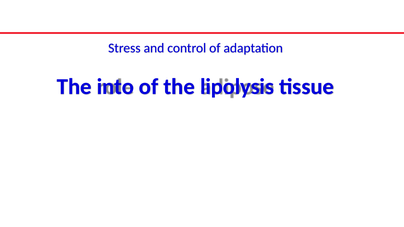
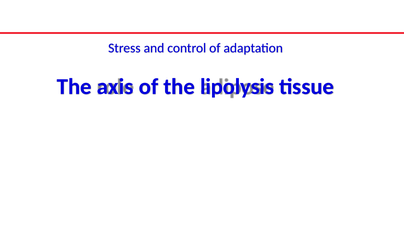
into: into -> axis (115, 87)
